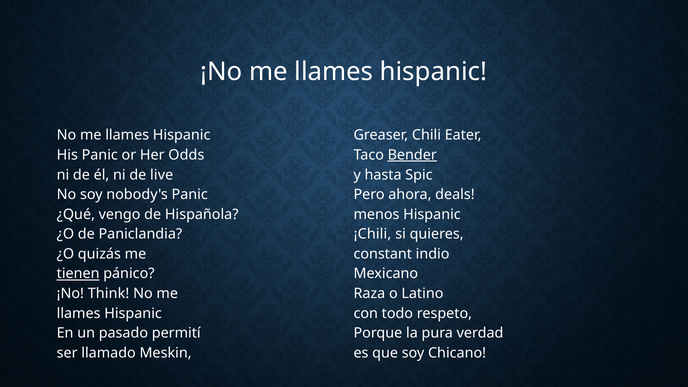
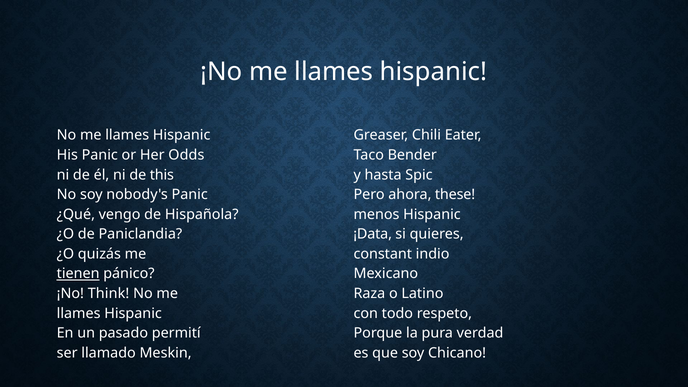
Bender underline: present -> none (412, 155)
live: live -> this (162, 175)
deals: deals -> these (455, 195)
¡Chili: ¡Chili -> ¡Data (373, 234)
